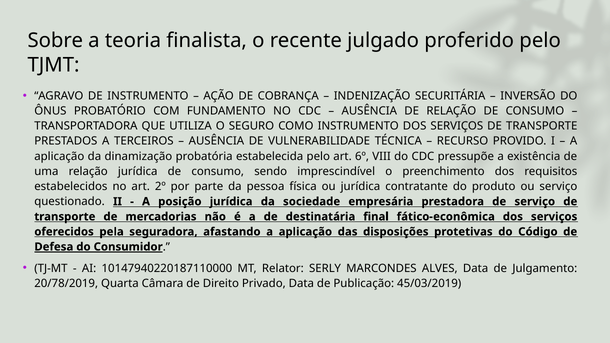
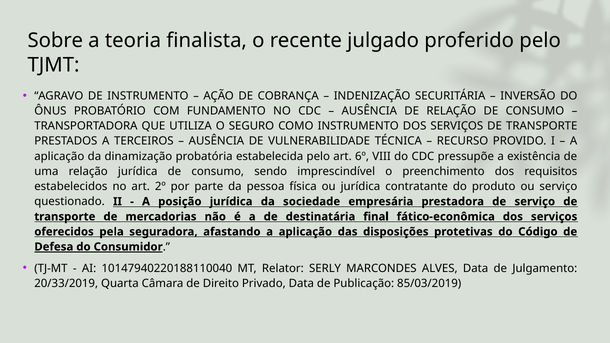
10147940220187110000: 10147940220187110000 -> 10147940220188110040 (167, 268)
20/78/2019: 20/78/2019 -> 20/33/2019 (66, 283)
45/03/2019: 45/03/2019 -> 85/03/2019 (429, 283)
